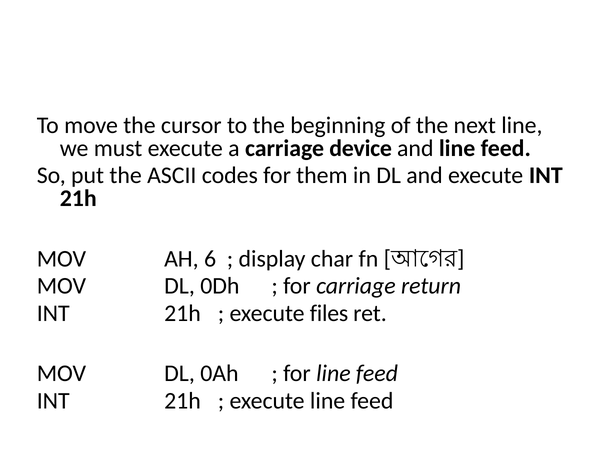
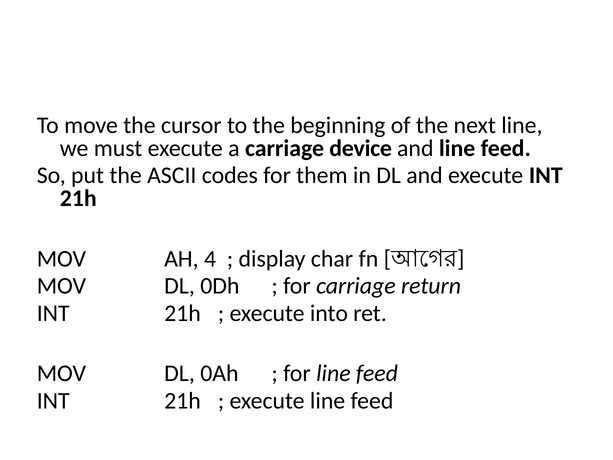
6: 6 -> 4 (210, 259)
files: files -> into (329, 313)
